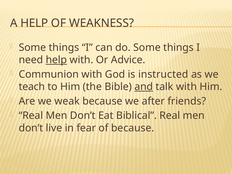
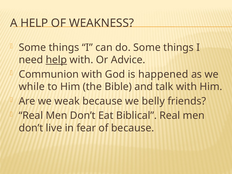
instructed: instructed -> happened (163, 74)
teach: teach -> while (32, 87)
and underline: present -> none (144, 87)
after: after -> belly (153, 101)
